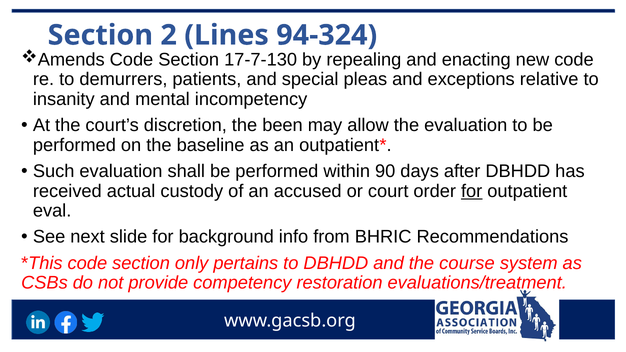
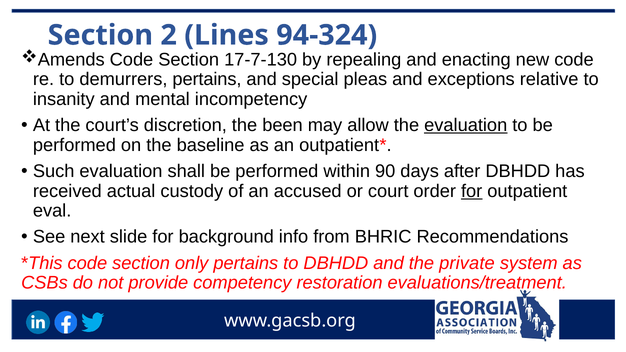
demurrers patients: patients -> pertains (207, 79)
evaluation underline: none -> present (466, 125)
course: course -> private (467, 263)
